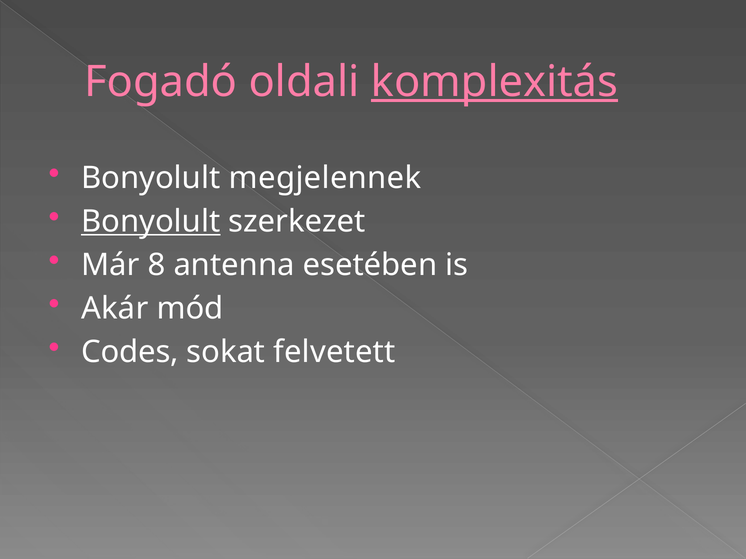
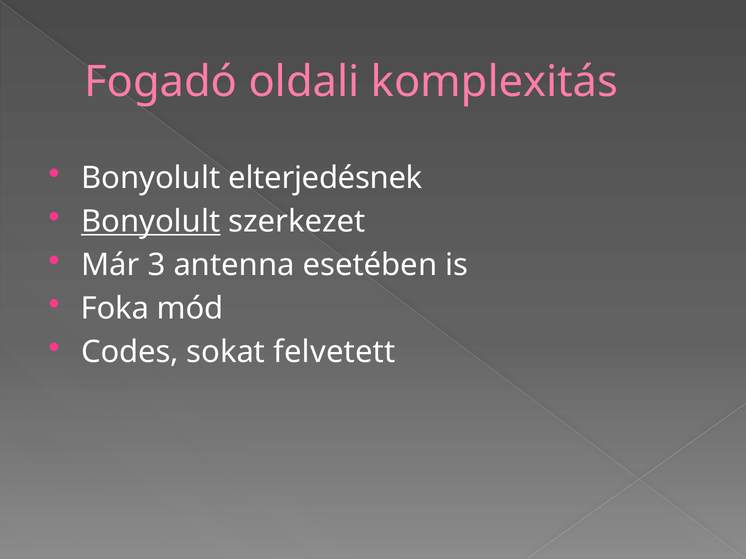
komplexitás underline: present -> none (495, 82)
megjelennek: megjelennek -> elterjedésnek (325, 178)
8: 8 -> 3 (157, 265)
Akár: Akár -> Foka (115, 309)
